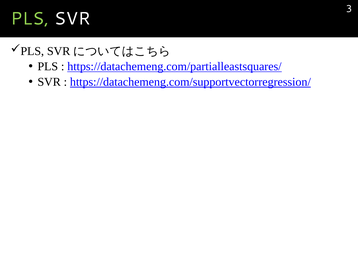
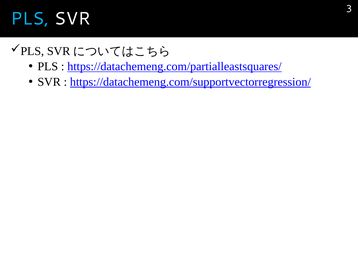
PLS colour: light green -> light blue (30, 19)
